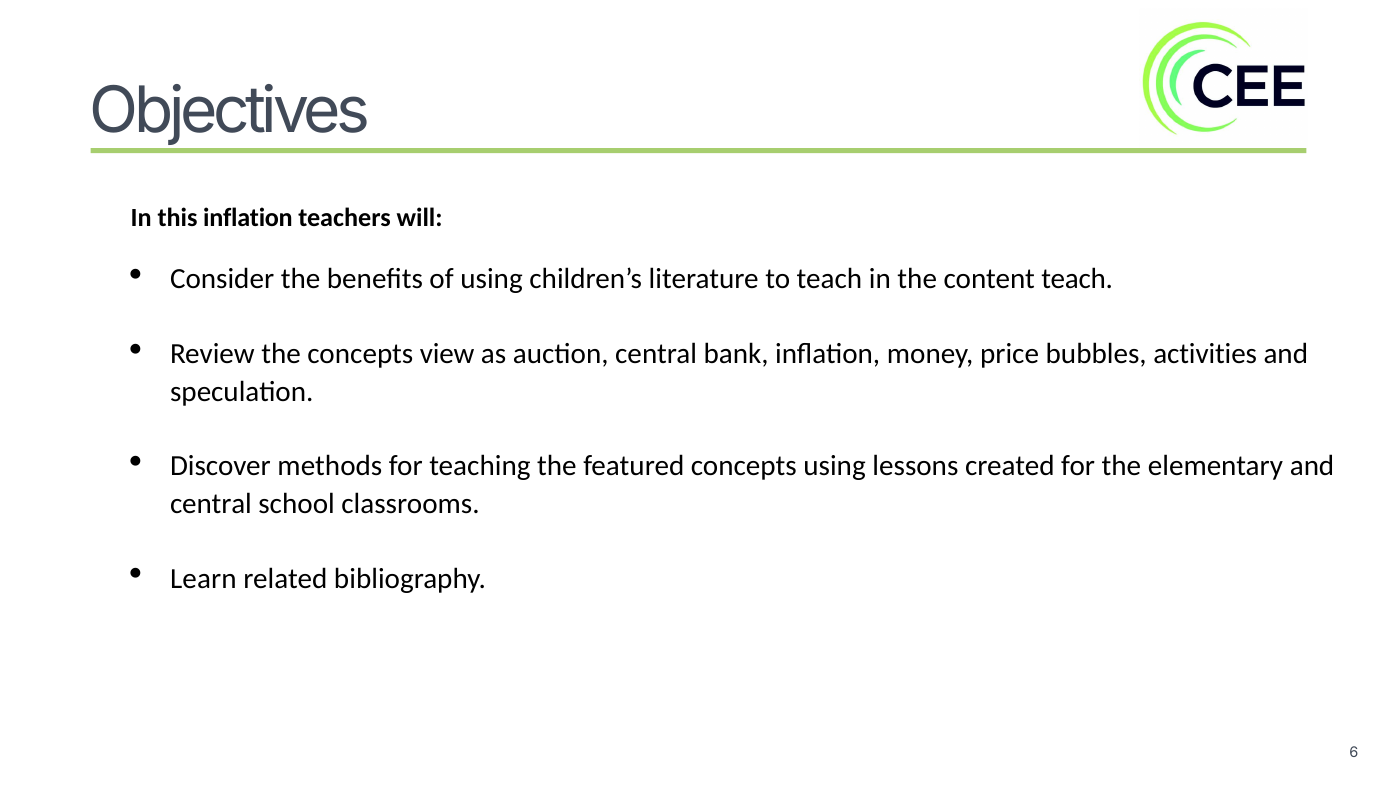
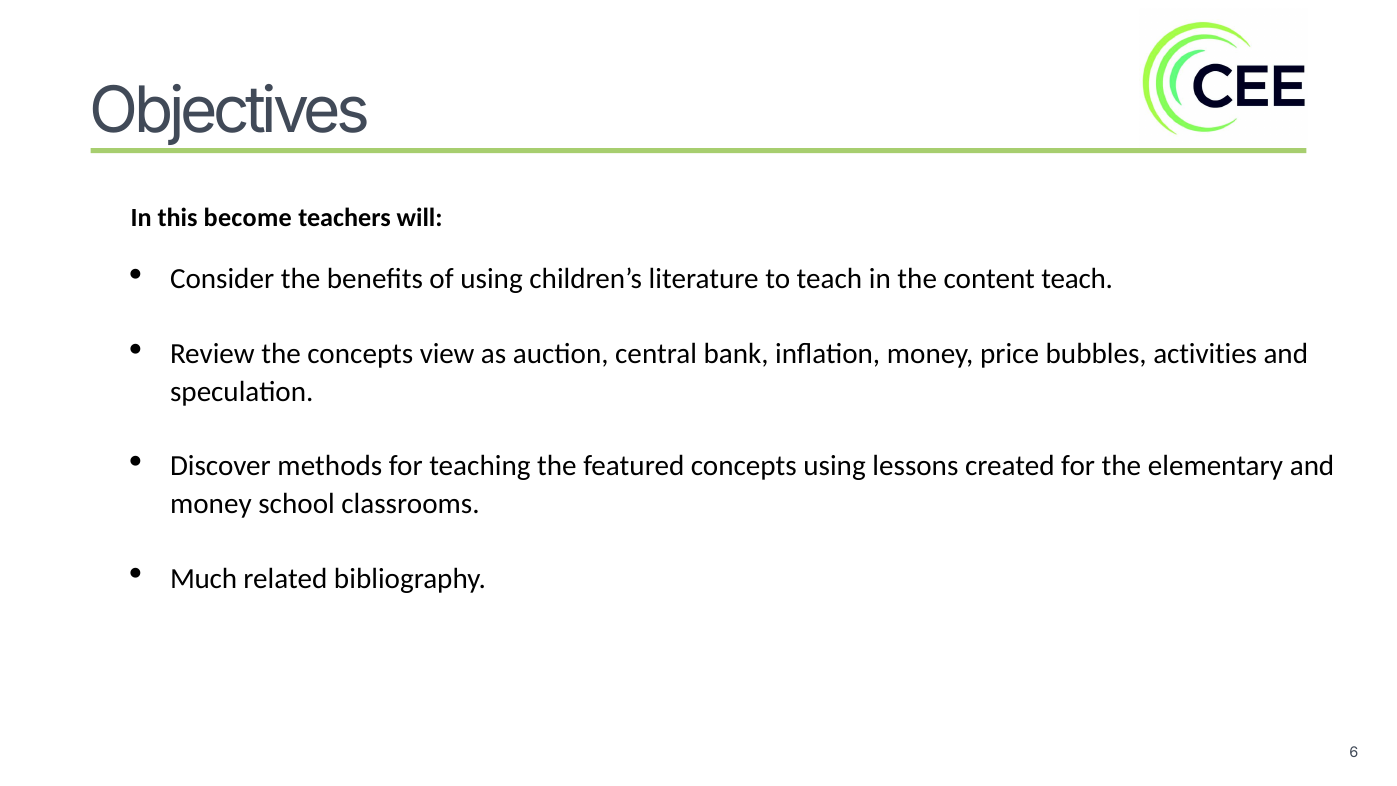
this inflation: inflation -> become (248, 217)
central: central -> money (211, 504)
Learn: Learn -> Much (204, 578)
